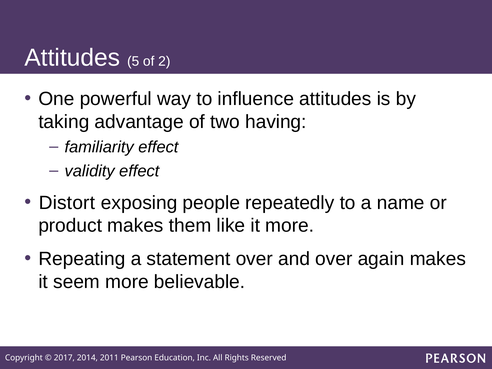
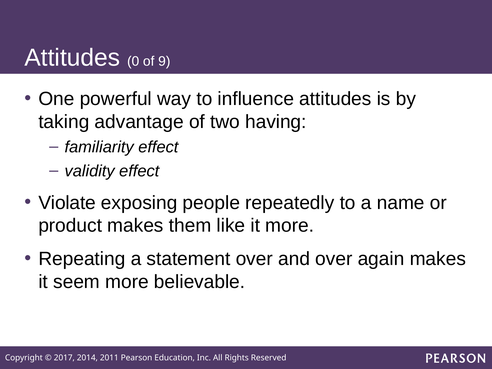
5: 5 -> 0 (133, 61)
2: 2 -> 9 (164, 61)
Distort: Distort -> Violate (67, 203)
